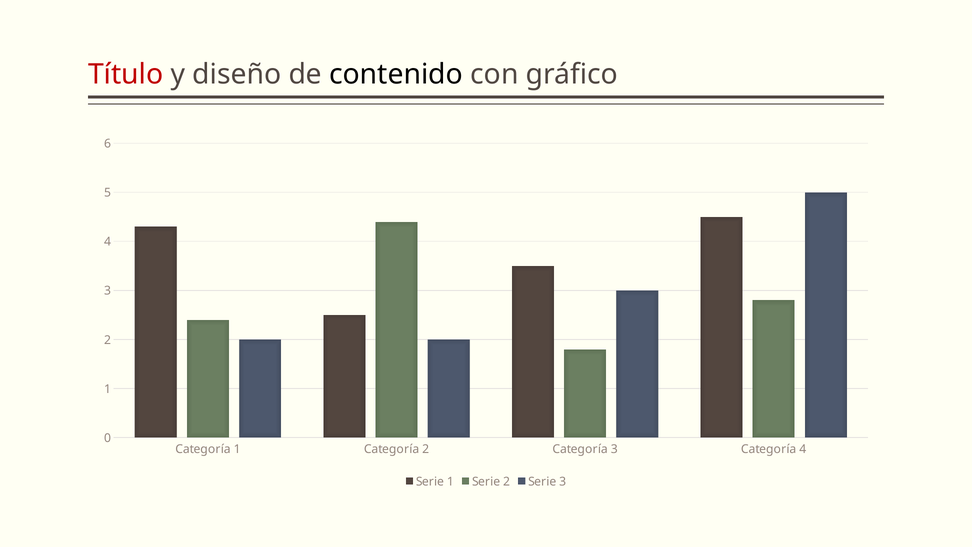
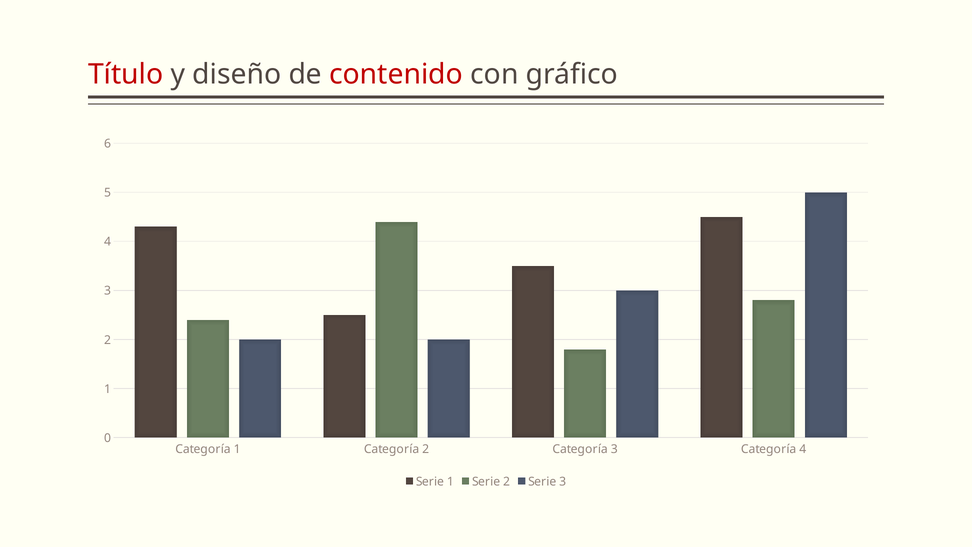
contenido colour: black -> red (396, 74)
